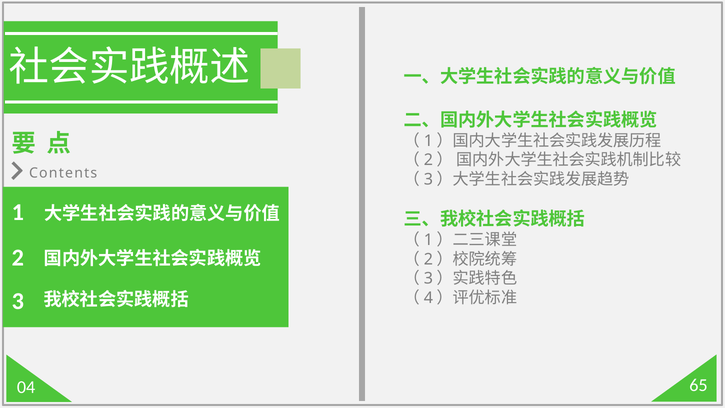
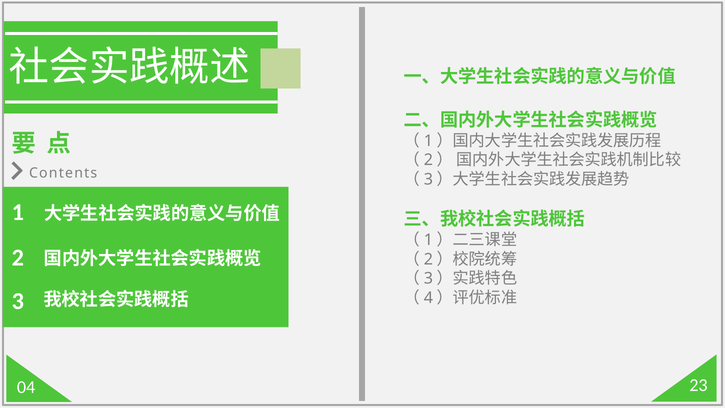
65: 65 -> 23 (698, 385)
